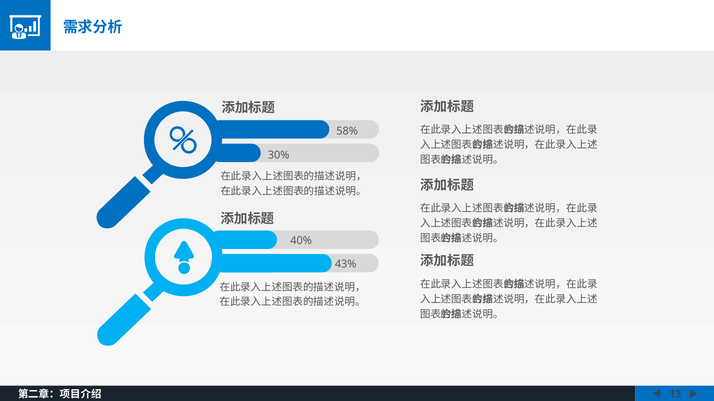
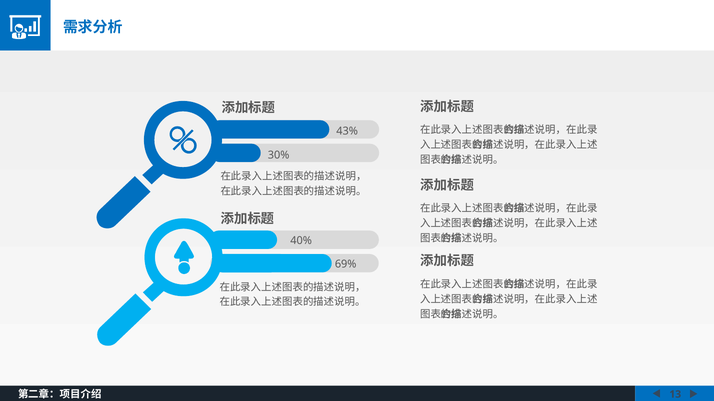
58%: 58% -> 43% (347, 131)
43%: 43% -> 69% (346, 265)
